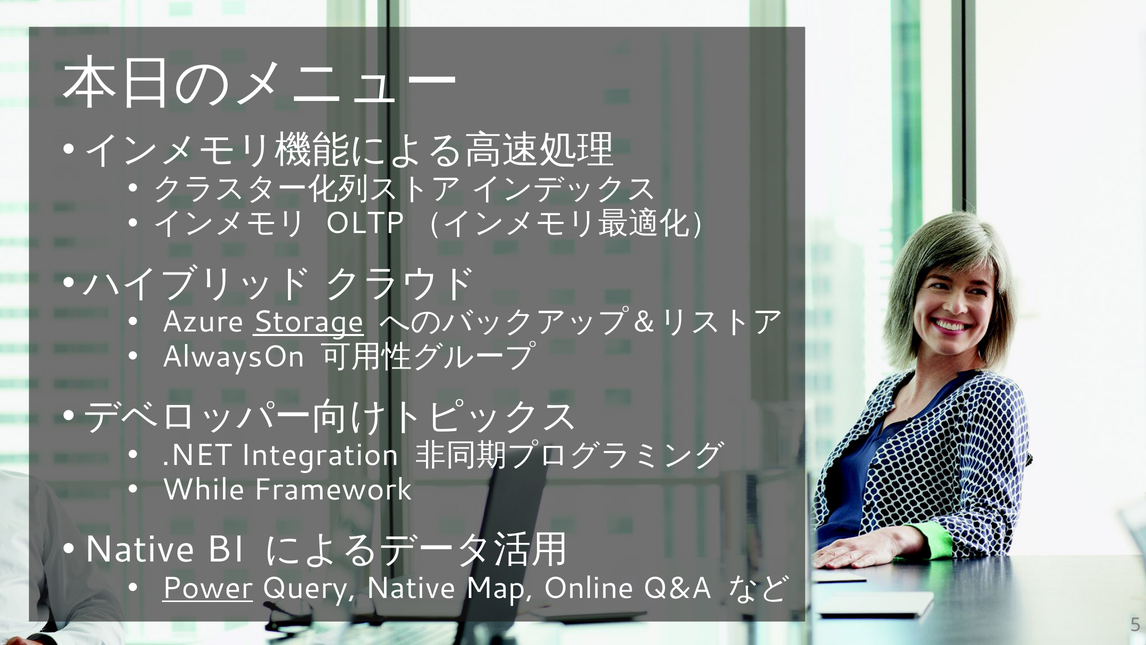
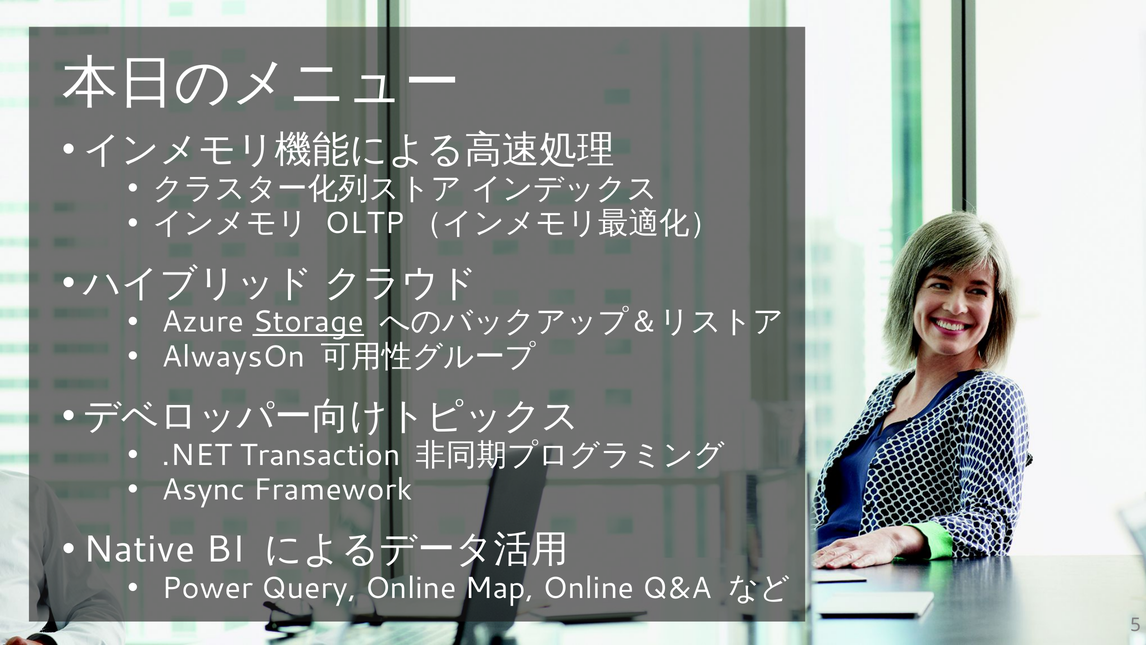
Integration: Integration -> Transaction (320, 455)
While: While -> Async (204, 489)
Power underline: present -> none (208, 588)
Query Native: Native -> Online (411, 588)
